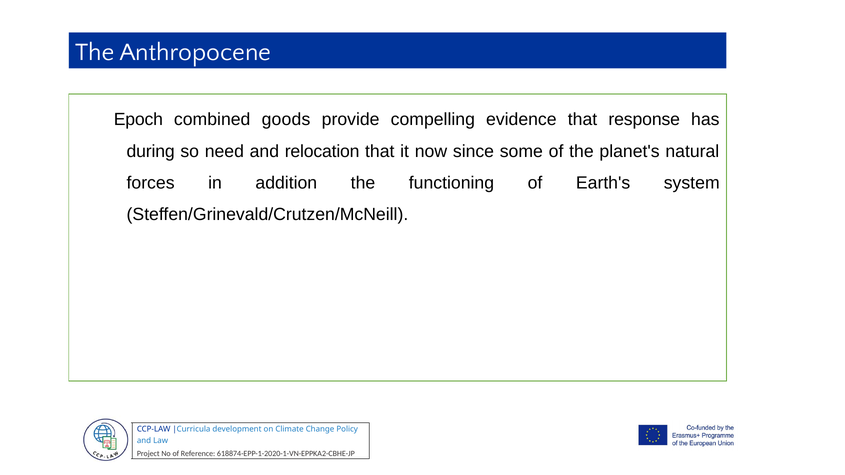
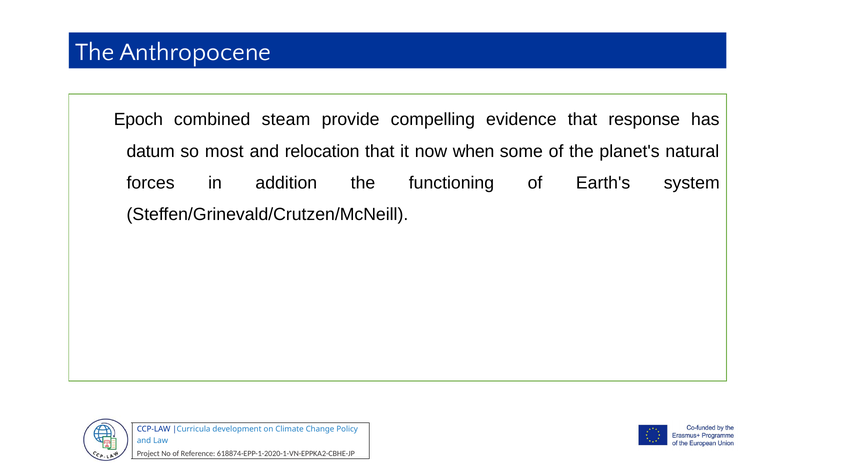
goods: goods -> steam (286, 120)
during: during -> datum (151, 151)
need: need -> most (224, 151)
since: since -> when (474, 151)
